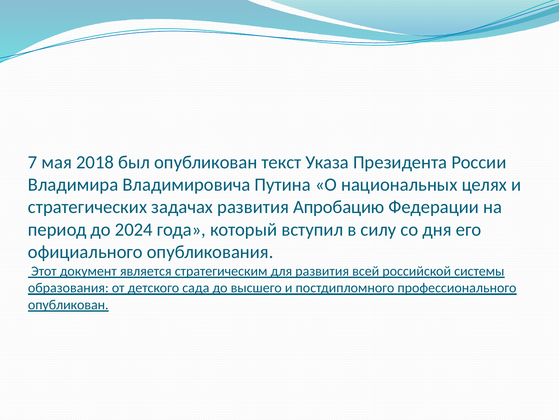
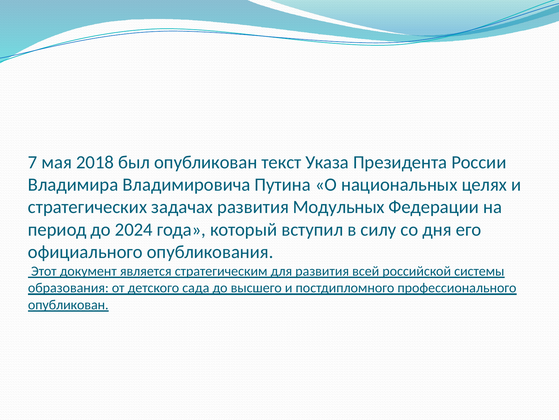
Апробацию: Апробацию -> Модульных (339, 207)
